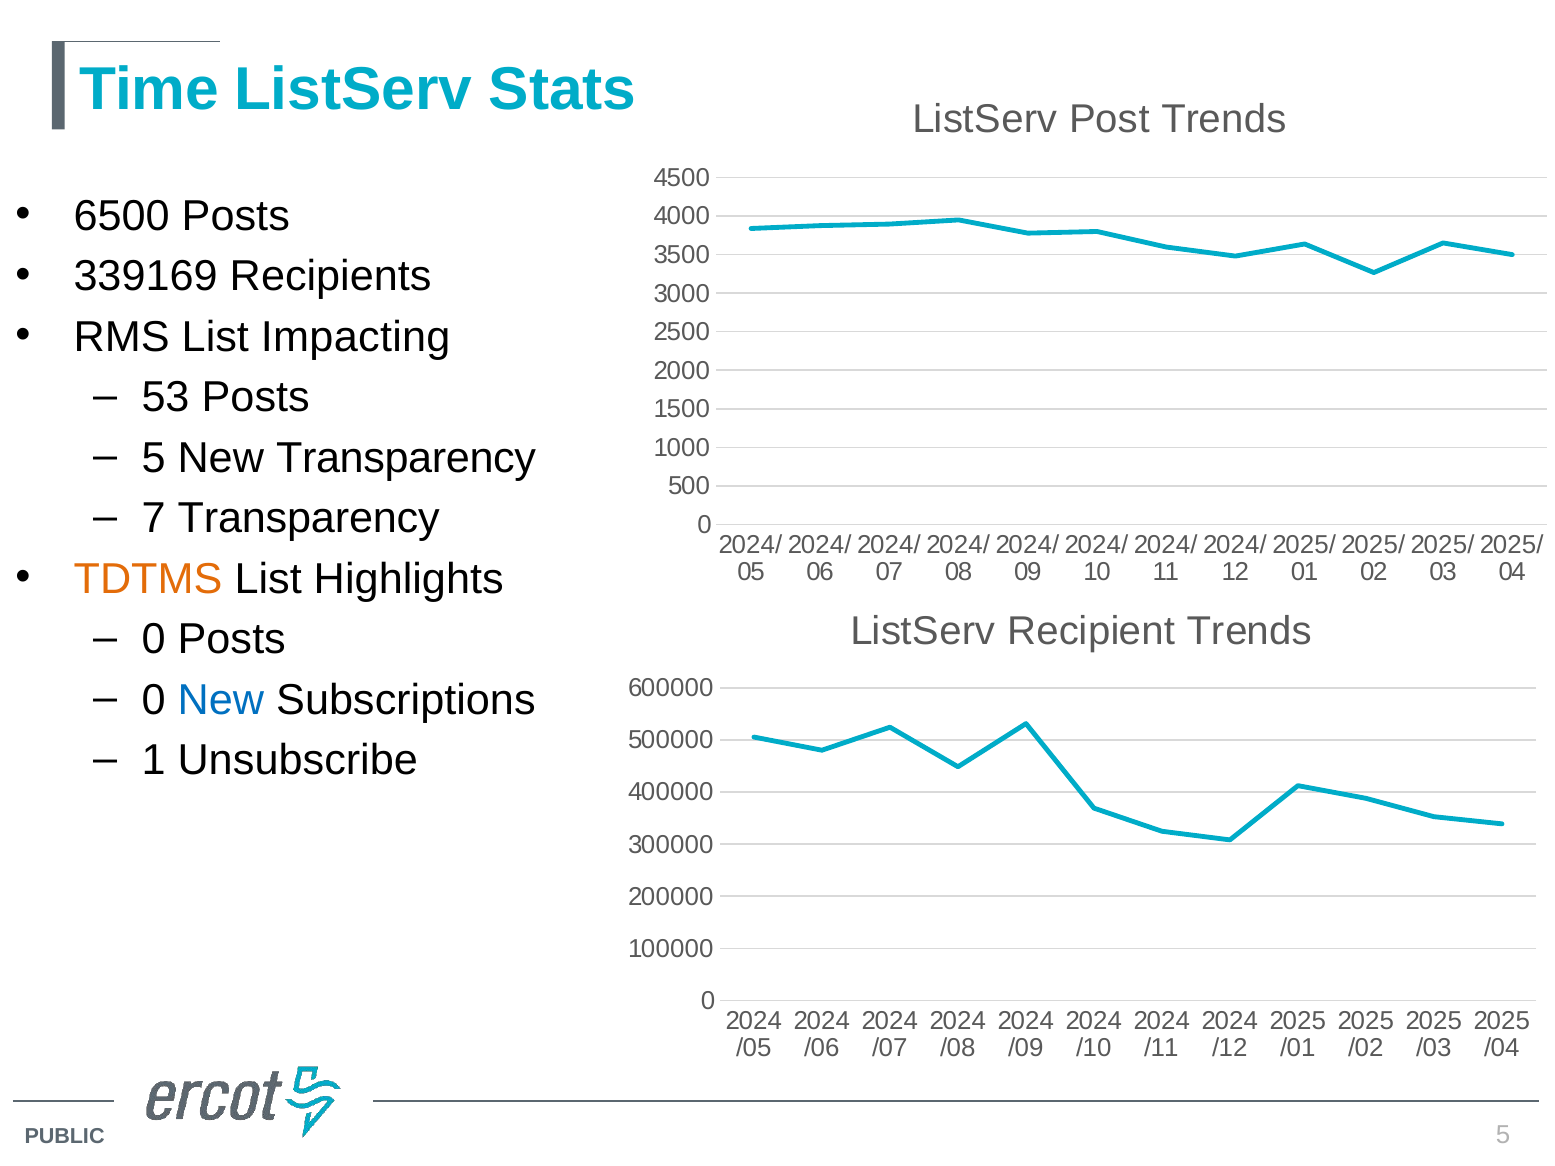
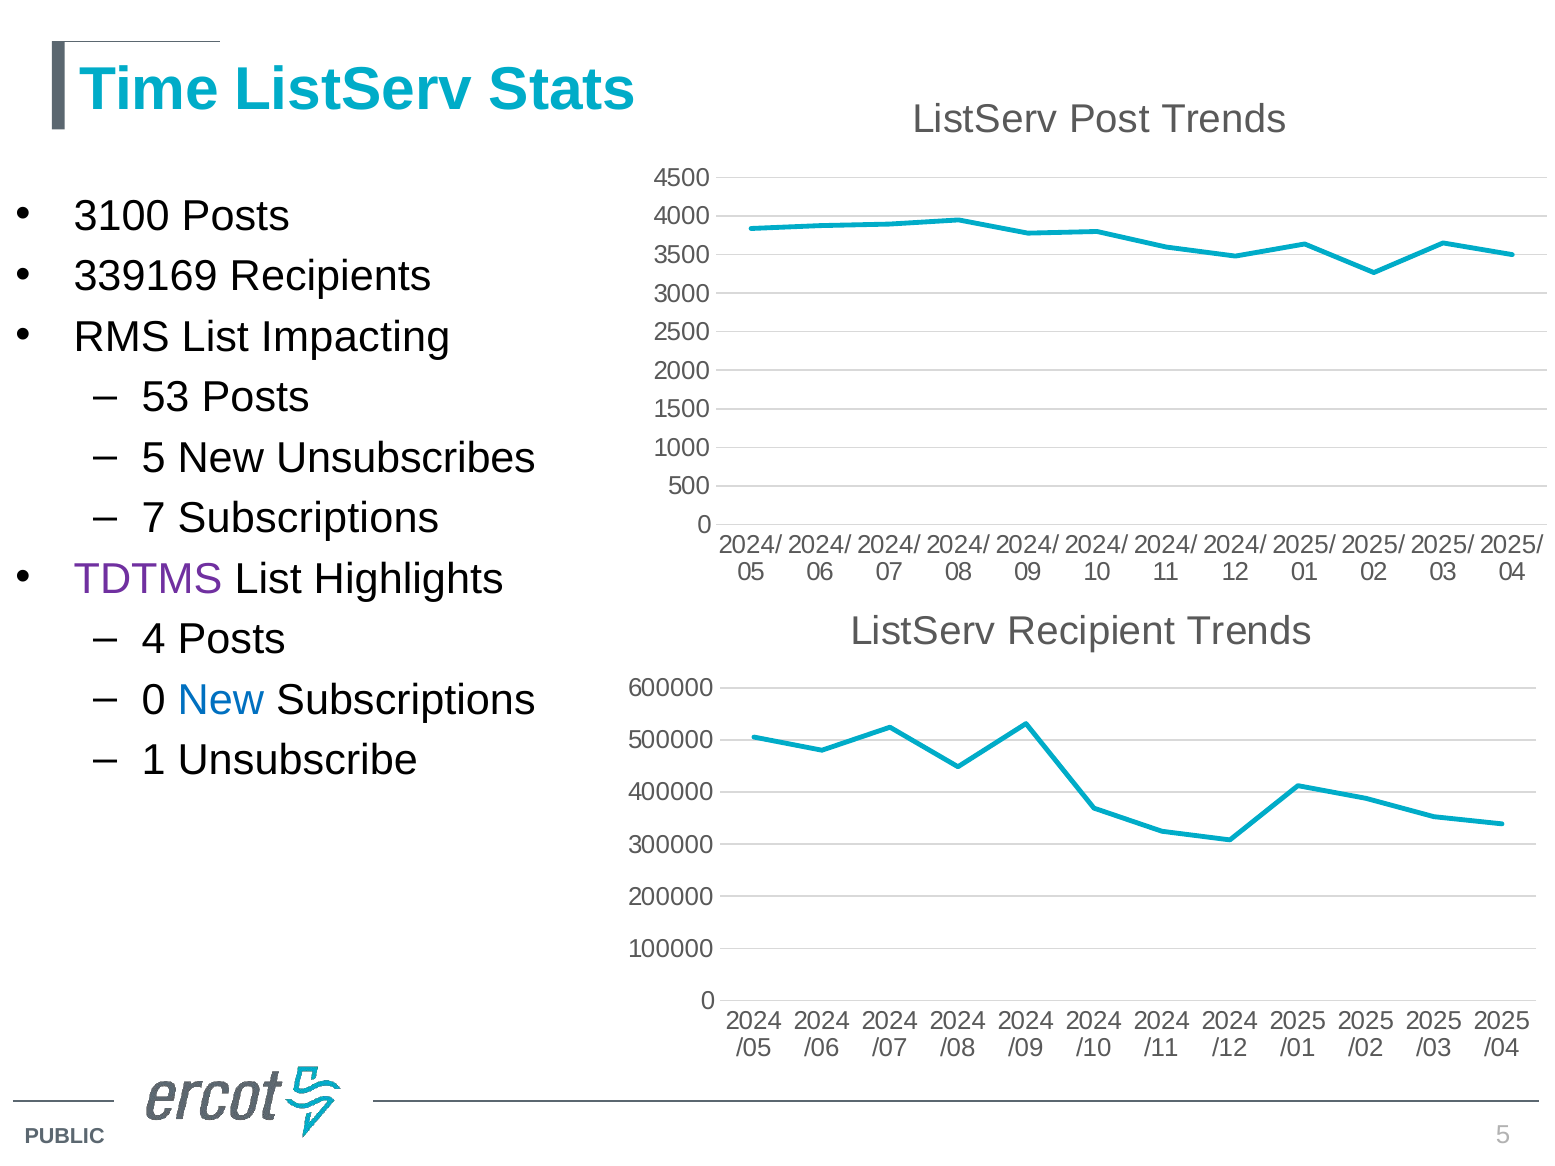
6500: 6500 -> 3100 (122, 216)
New Transparency: Transparency -> Unsubscribes (406, 458)
7 Transparency: Transparency -> Subscriptions (308, 519)
TDTMS colour: orange -> purple (148, 579)
0: 0 -> 4 (154, 640)
